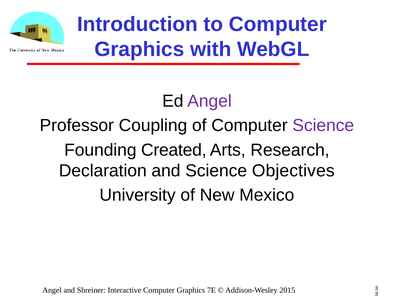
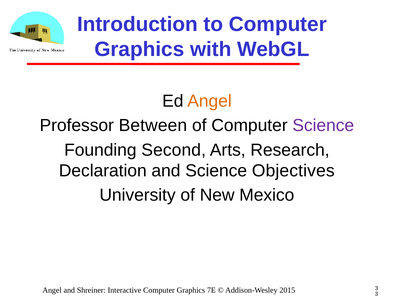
Angel colour: purple -> orange (210, 101)
Coupling: Coupling -> Between (153, 126)
Created: Created -> Second (174, 150)
